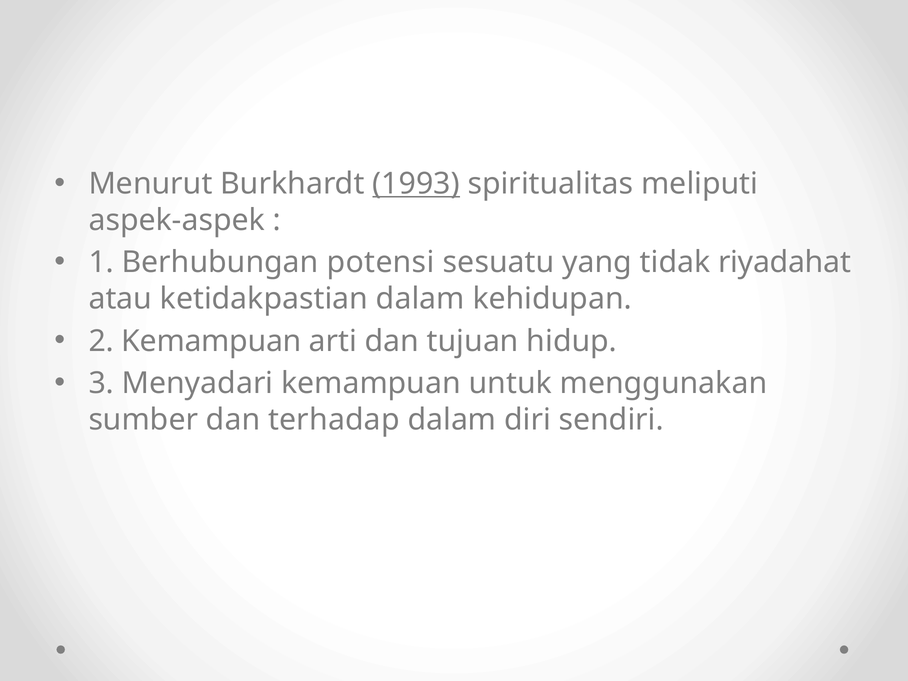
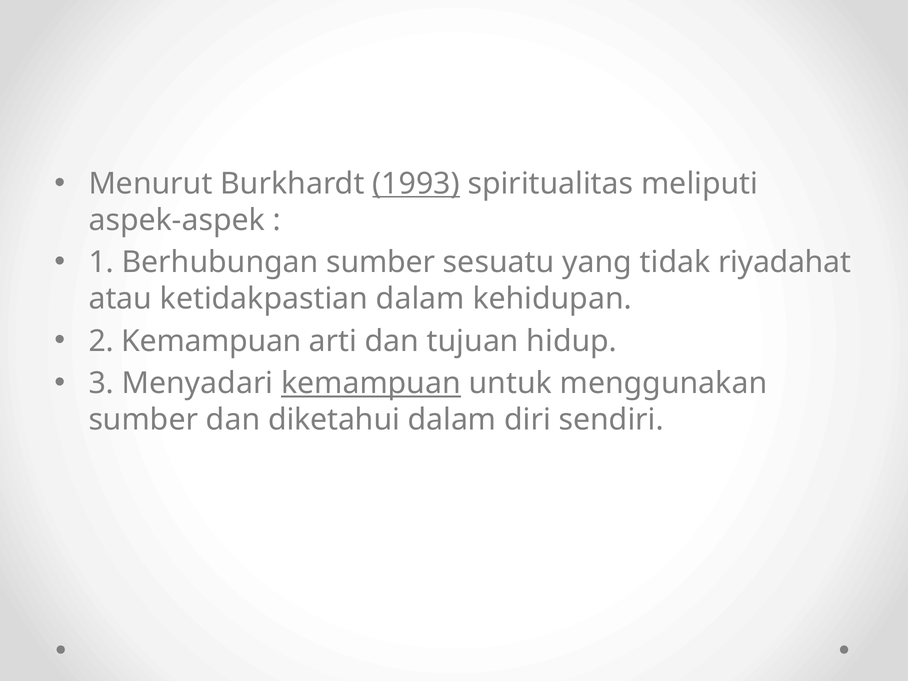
Berhubungan potensi: potensi -> sumber (381, 262)
kemampuan underline: none -> present (371, 383)
terhadap: terhadap -> diketahui (334, 420)
